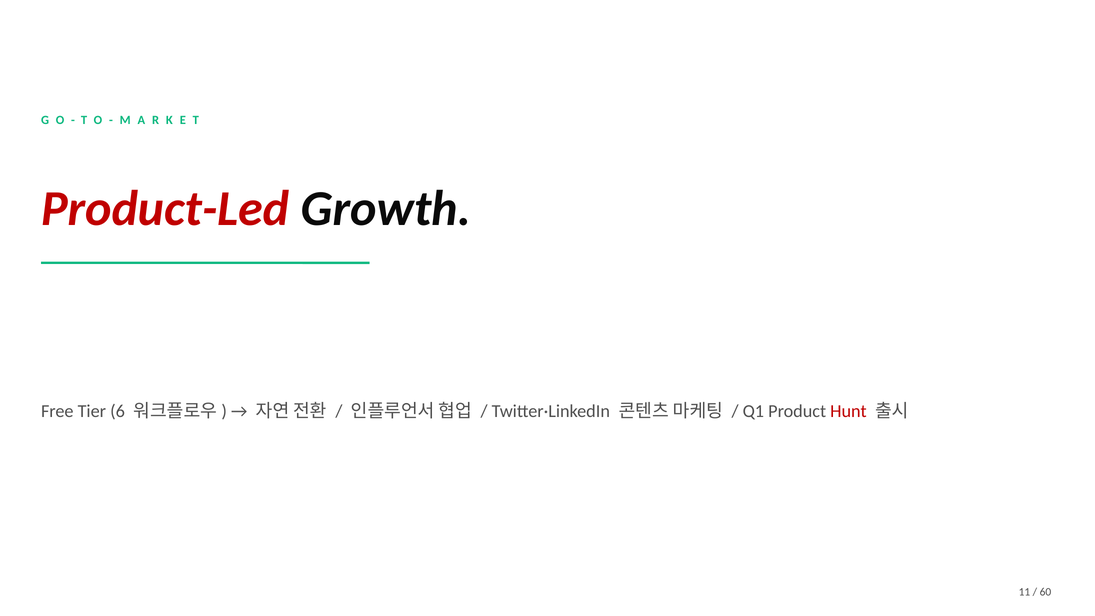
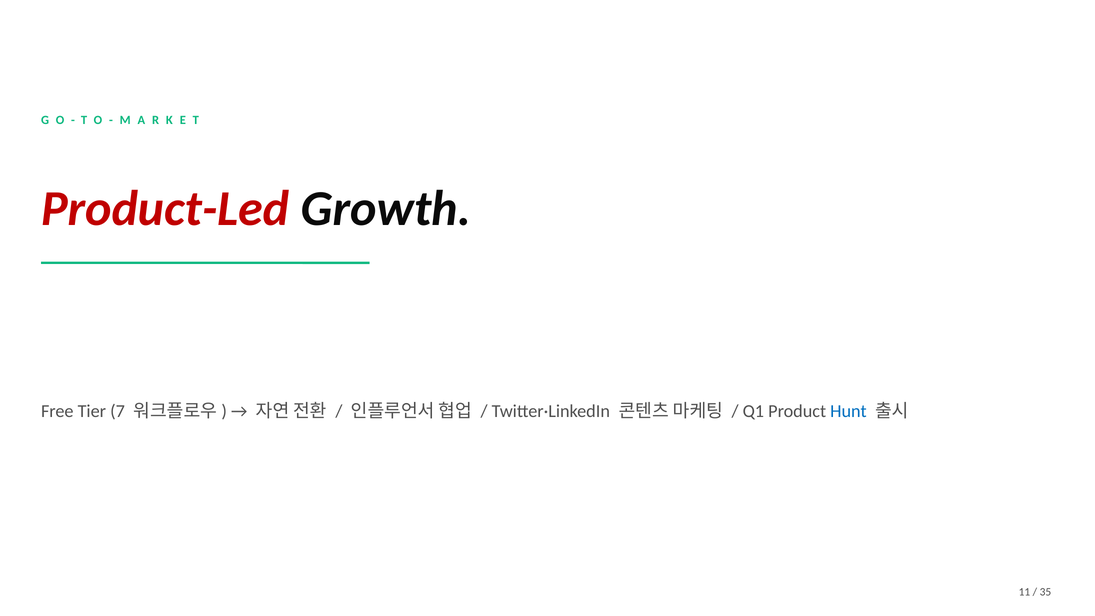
6: 6 -> 7 (118, 411)
Hunt colour: red -> blue (848, 411)
60: 60 -> 35 (1045, 592)
